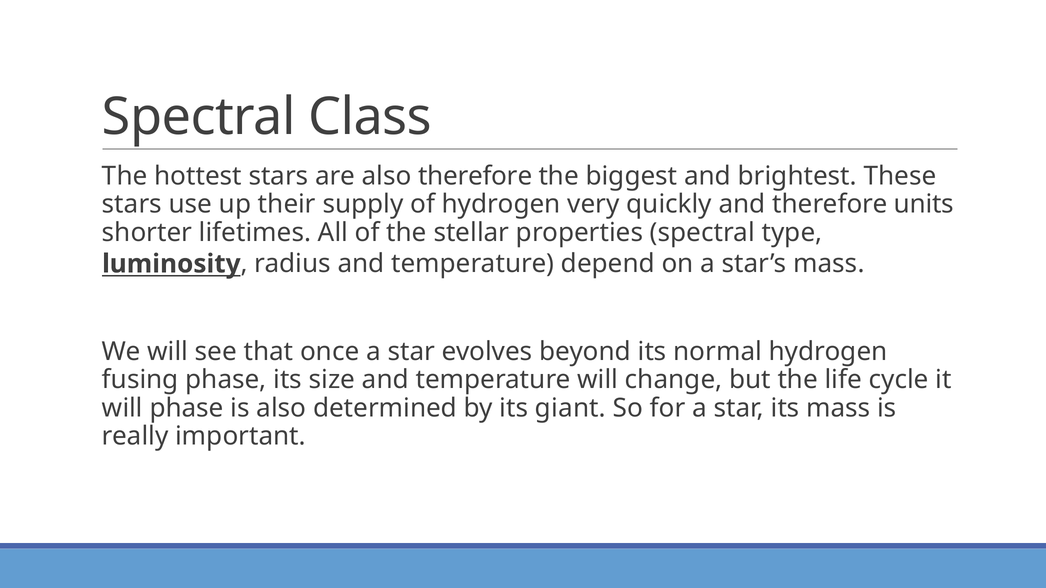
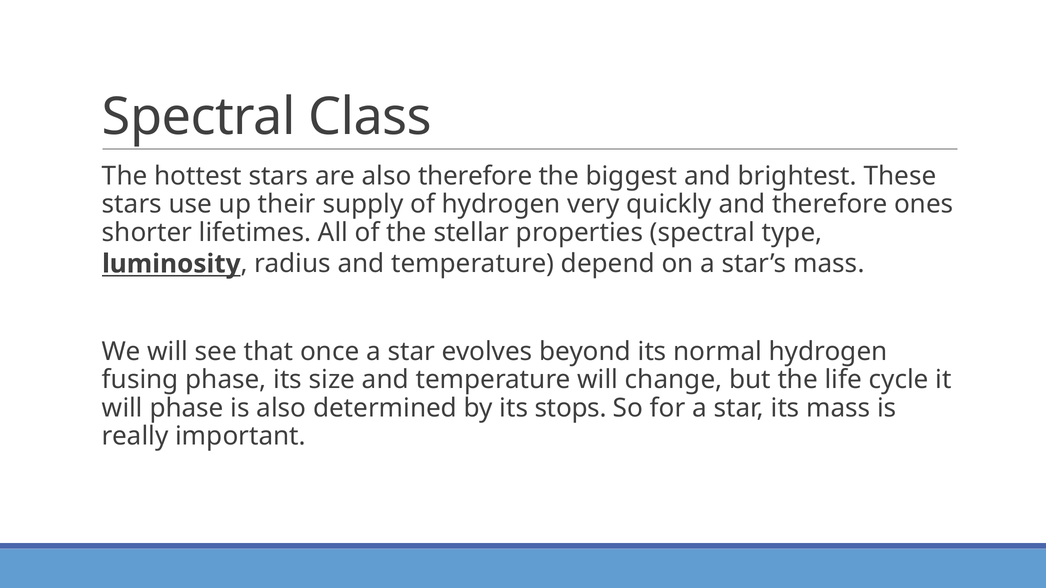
units: units -> ones (924, 204)
giant: giant -> stops (571, 408)
